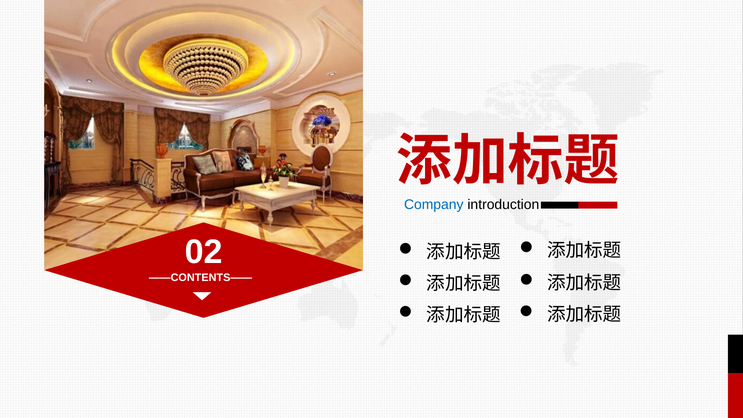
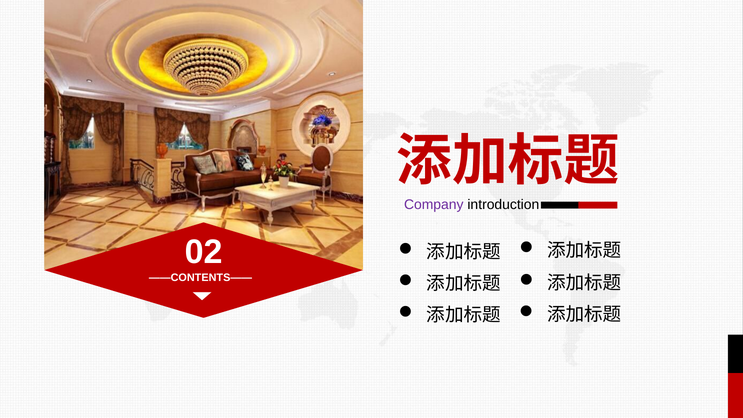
Company colour: blue -> purple (434, 205)
